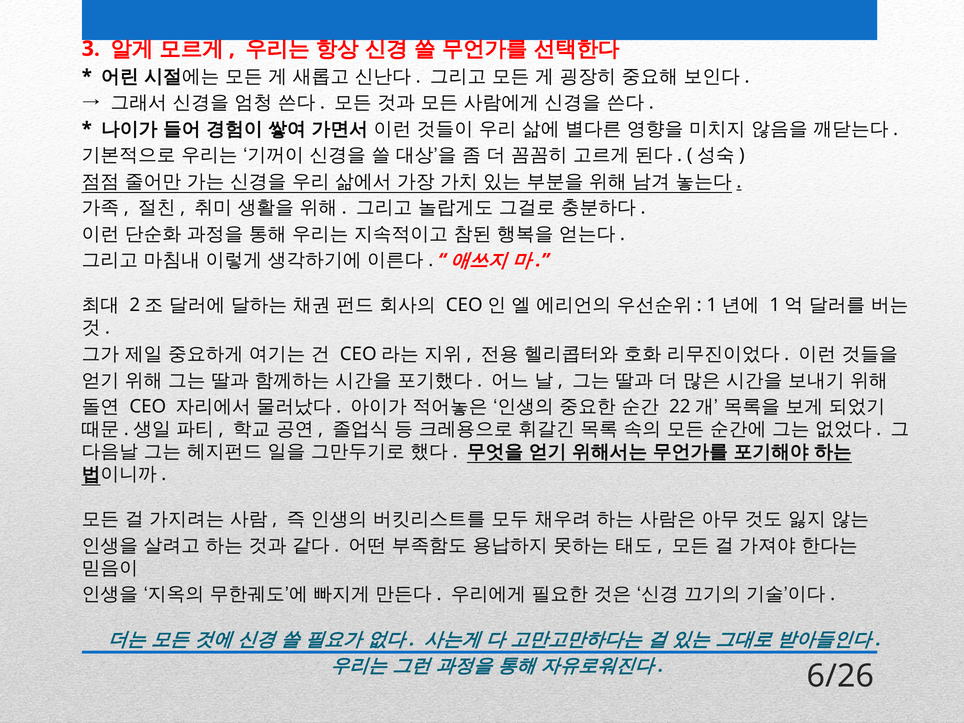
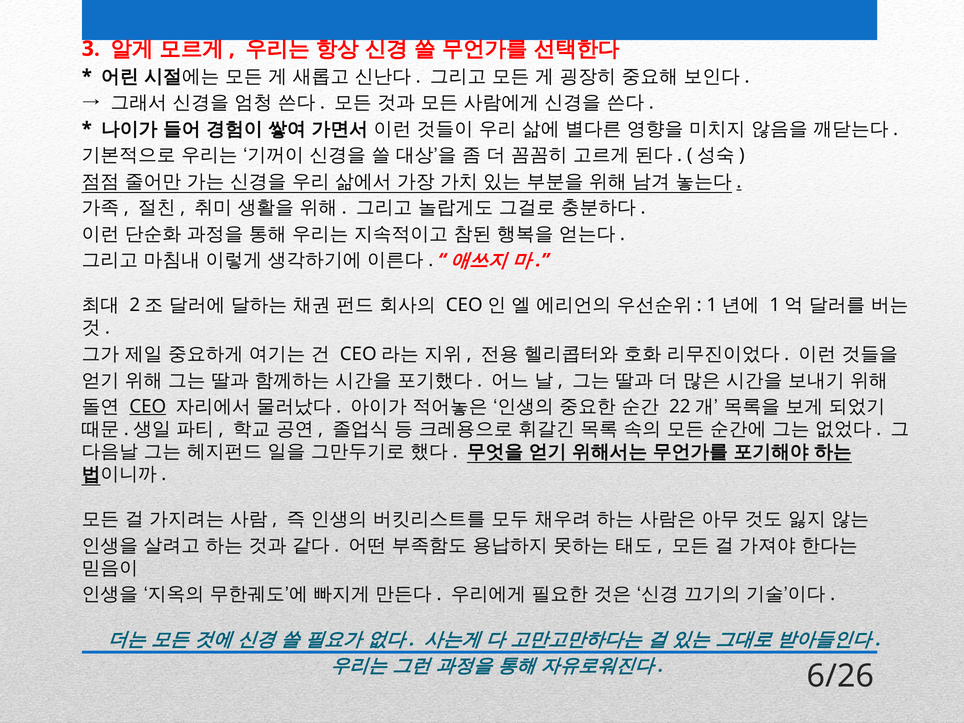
CEO underline: none -> present (148, 407)
